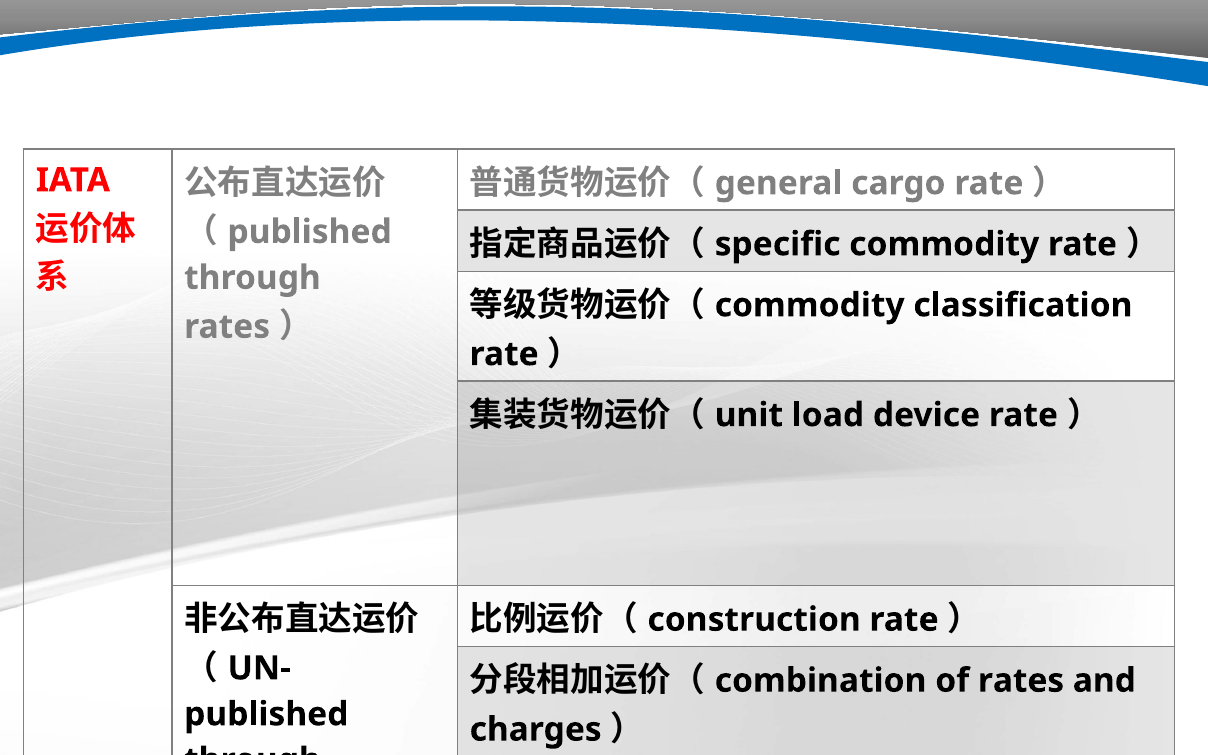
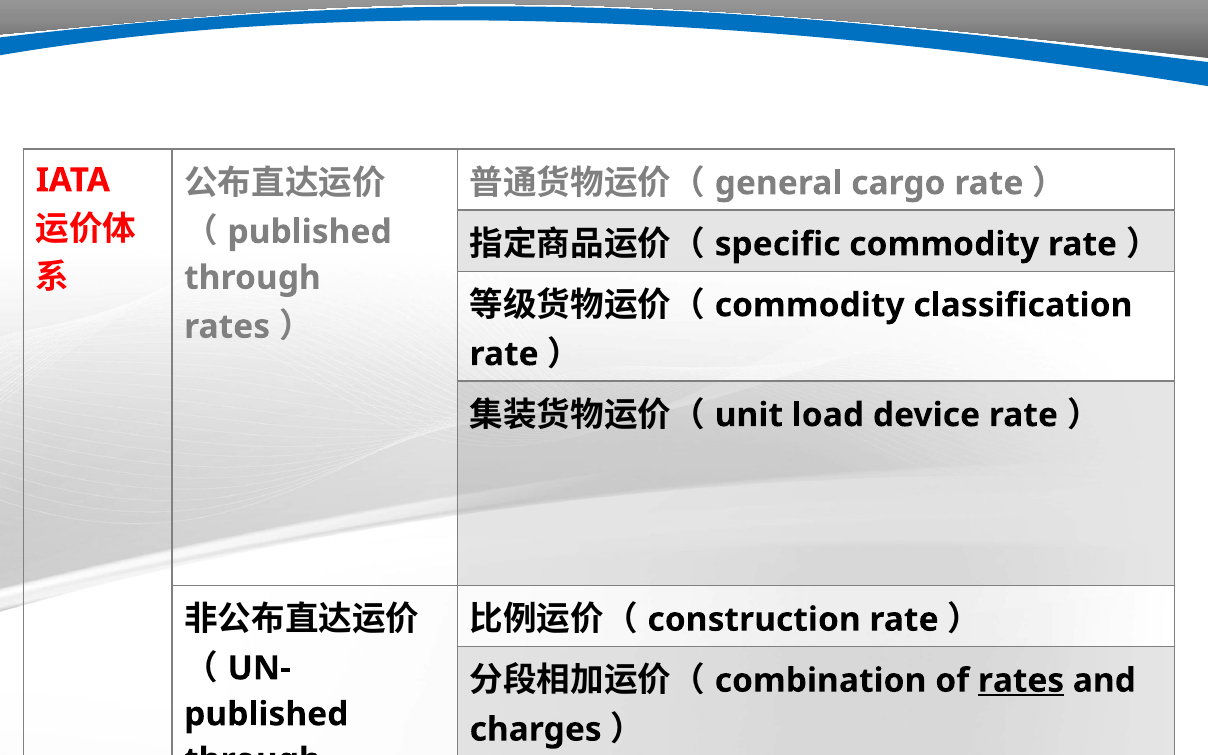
rates underline: none -> present (1021, 681)
